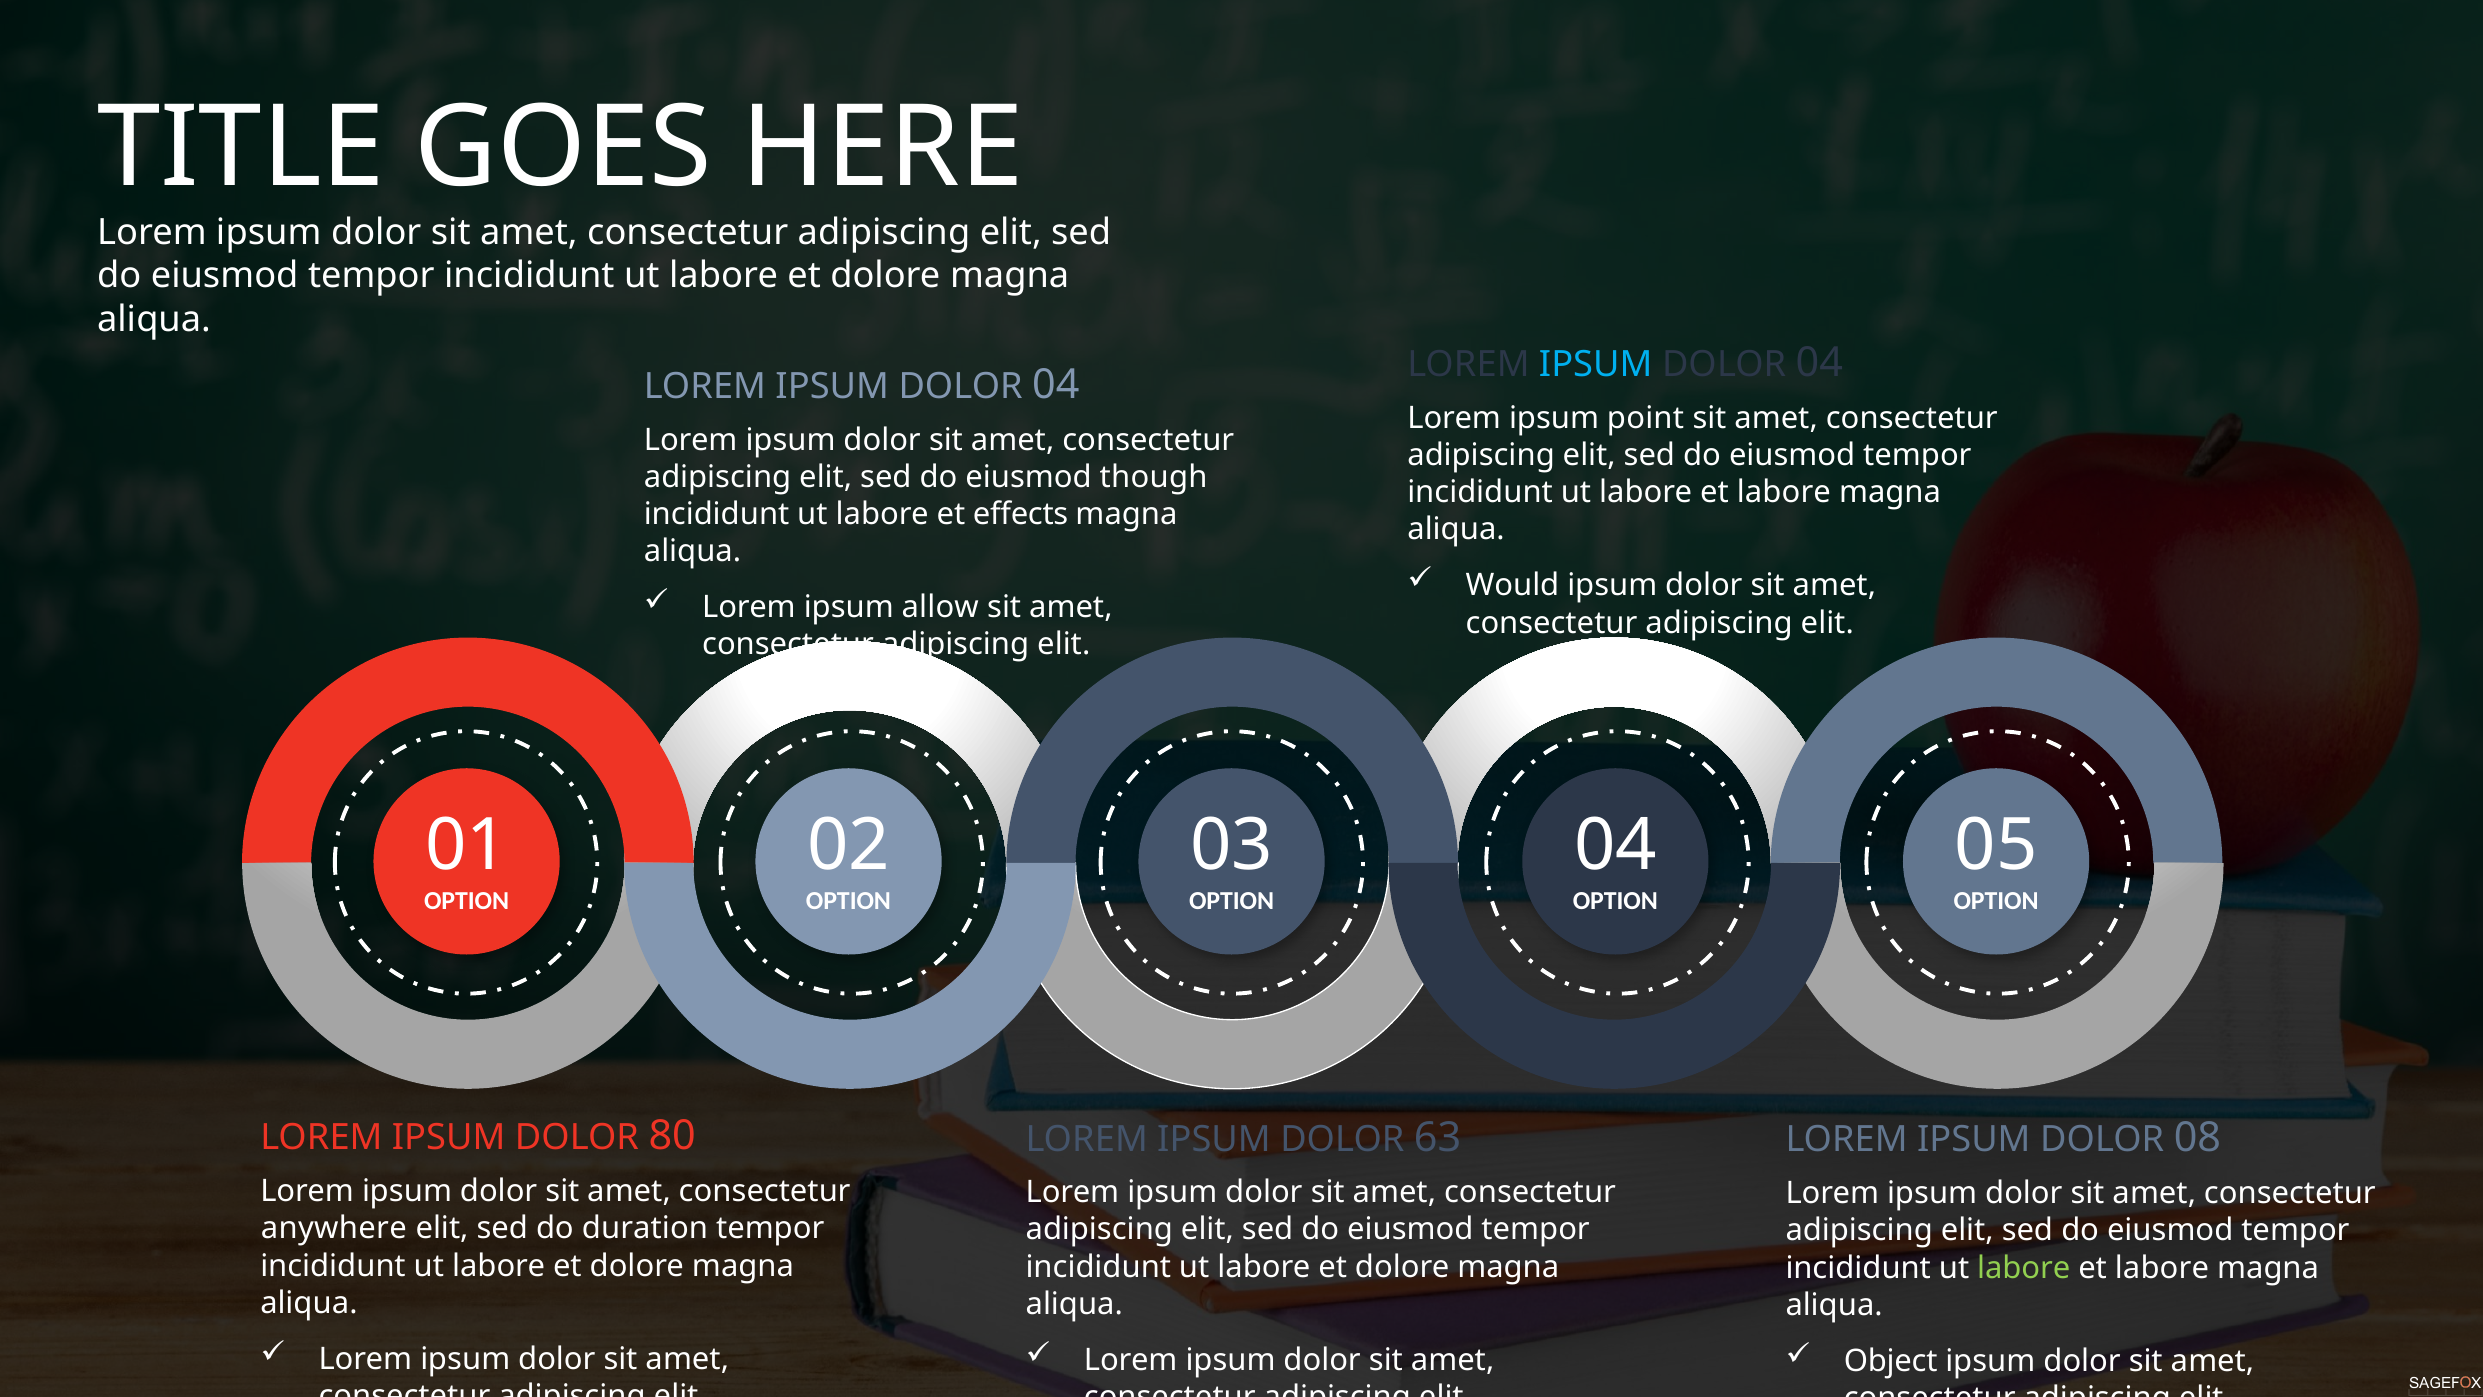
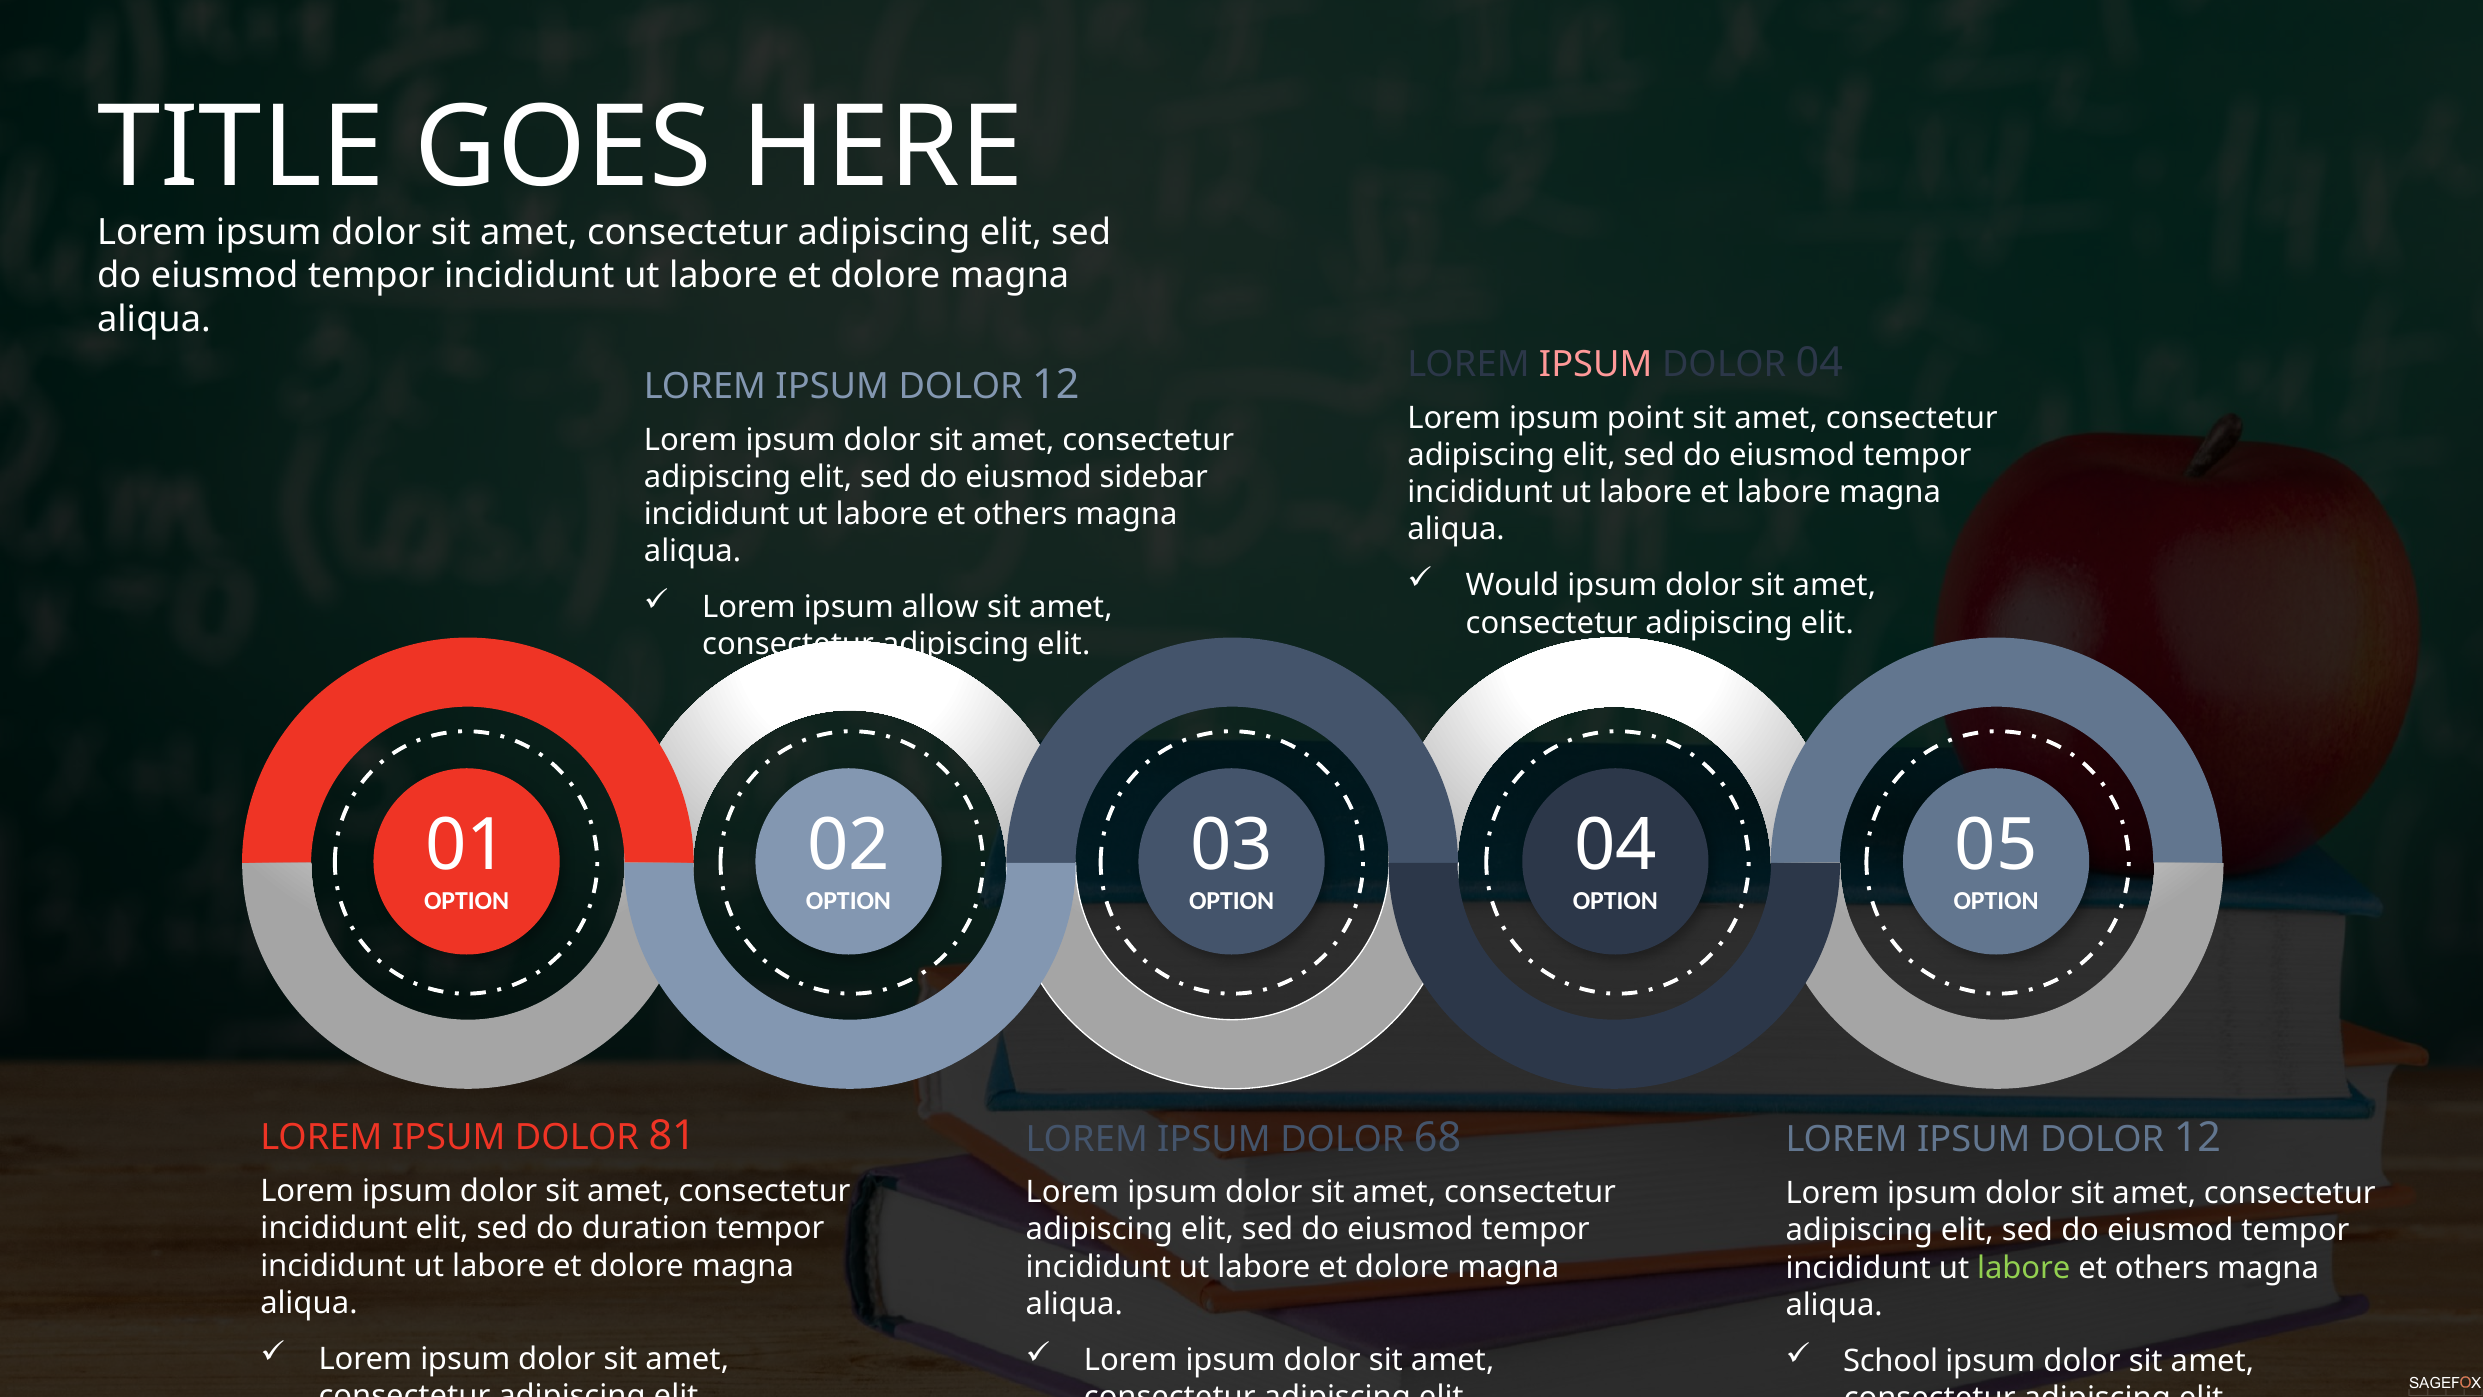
IPSUM colour: light blue -> pink (1596, 364)
04: 04 -> 12 (1056, 385)
though: though -> sidebar (1154, 477)
effects: effects -> others (1020, 514)
80: 80 -> 81 (672, 1136)
63: 63 -> 68 (1438, 1137)
08: 08 -> 12 (2197, 1138)
anywhere: anywhere -> incididunt (334, 1228)
labore: labore -> others (2162, 1268)
Object: Object -> School (1891, 1361)
